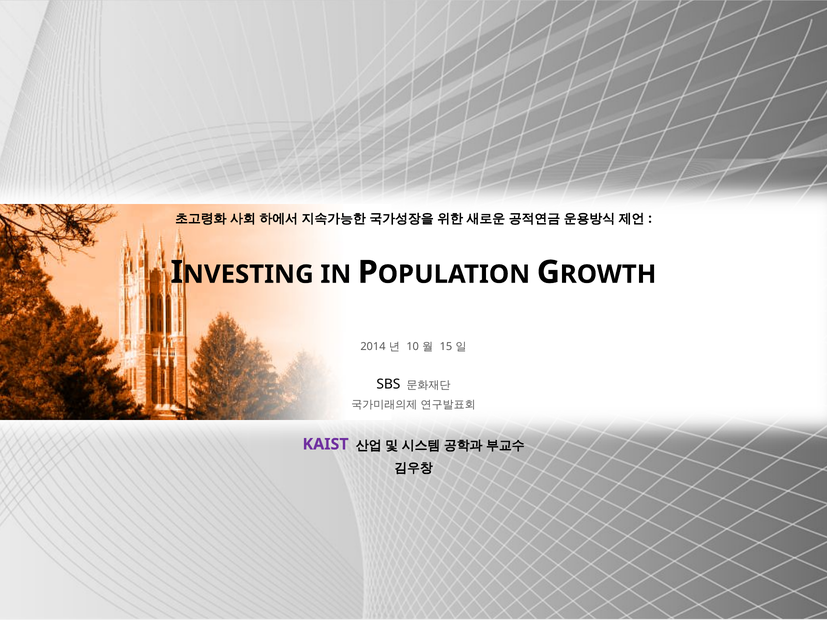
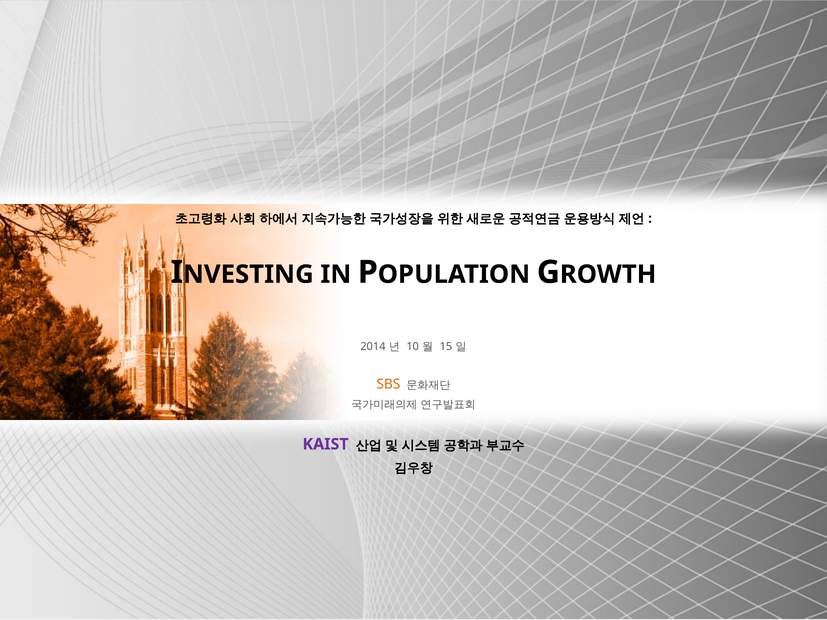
SBS colour: black -> orange (388, 384)
